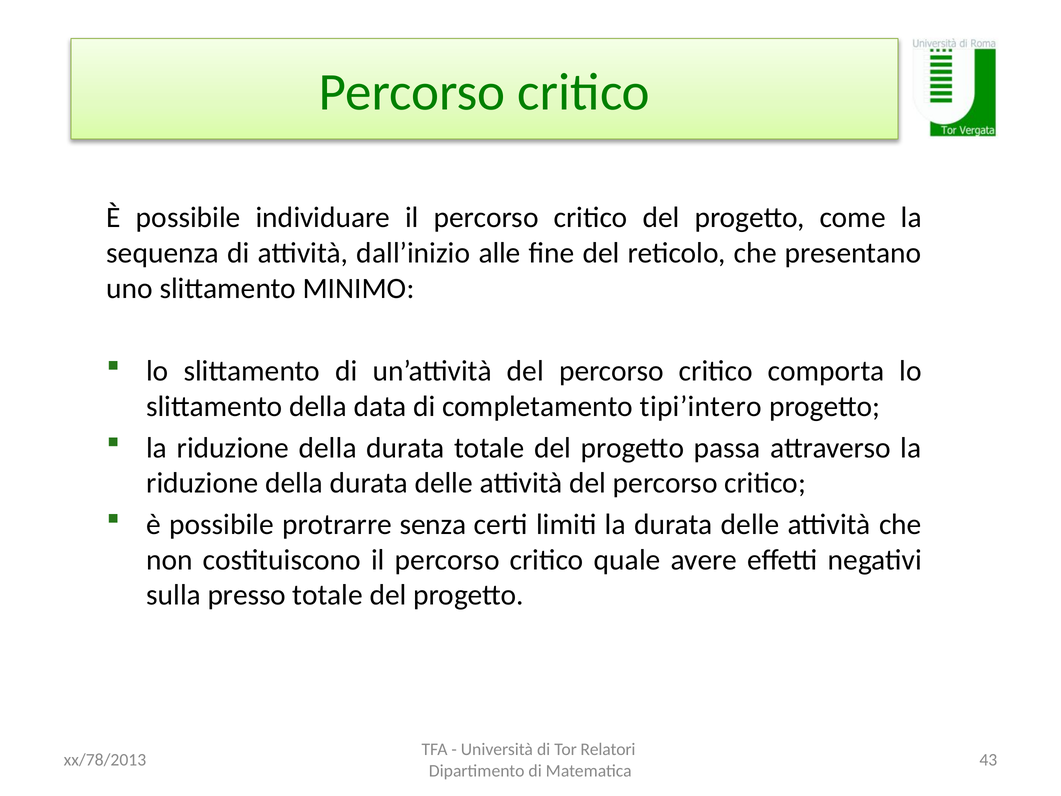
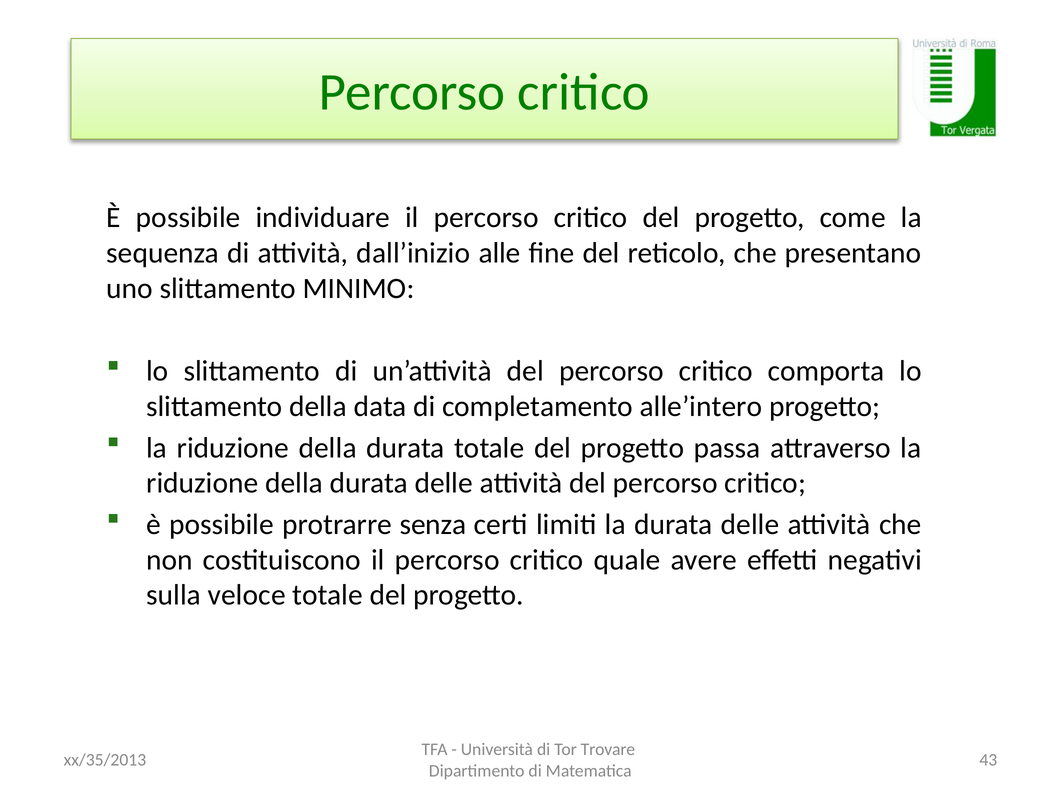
tipi’intero: tipi’intero -> alle’intero (701, 406)
presso: presso -> veloce (247, 595)
Relatori: Relatori -> Trovare (608, 749)
xx/78/2013: xx/78/2013 -> xx/35/2013 (105, 760)
